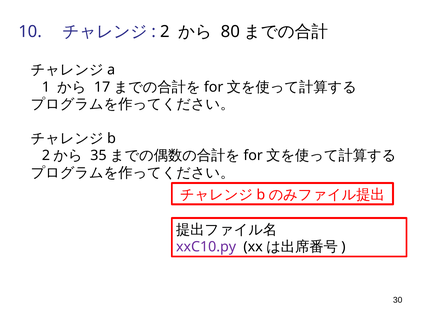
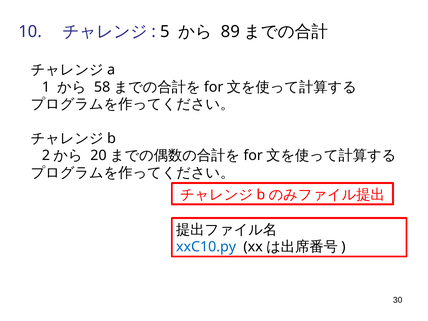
2: 2 -> 5 (165, 32)
80: 80 -> 89 (231, 32)
17: 17 -> 58 (102, 87)
35: 35 -> 20 (98, 156)
xxC10.py colour: purple -> blue (206, 247)
